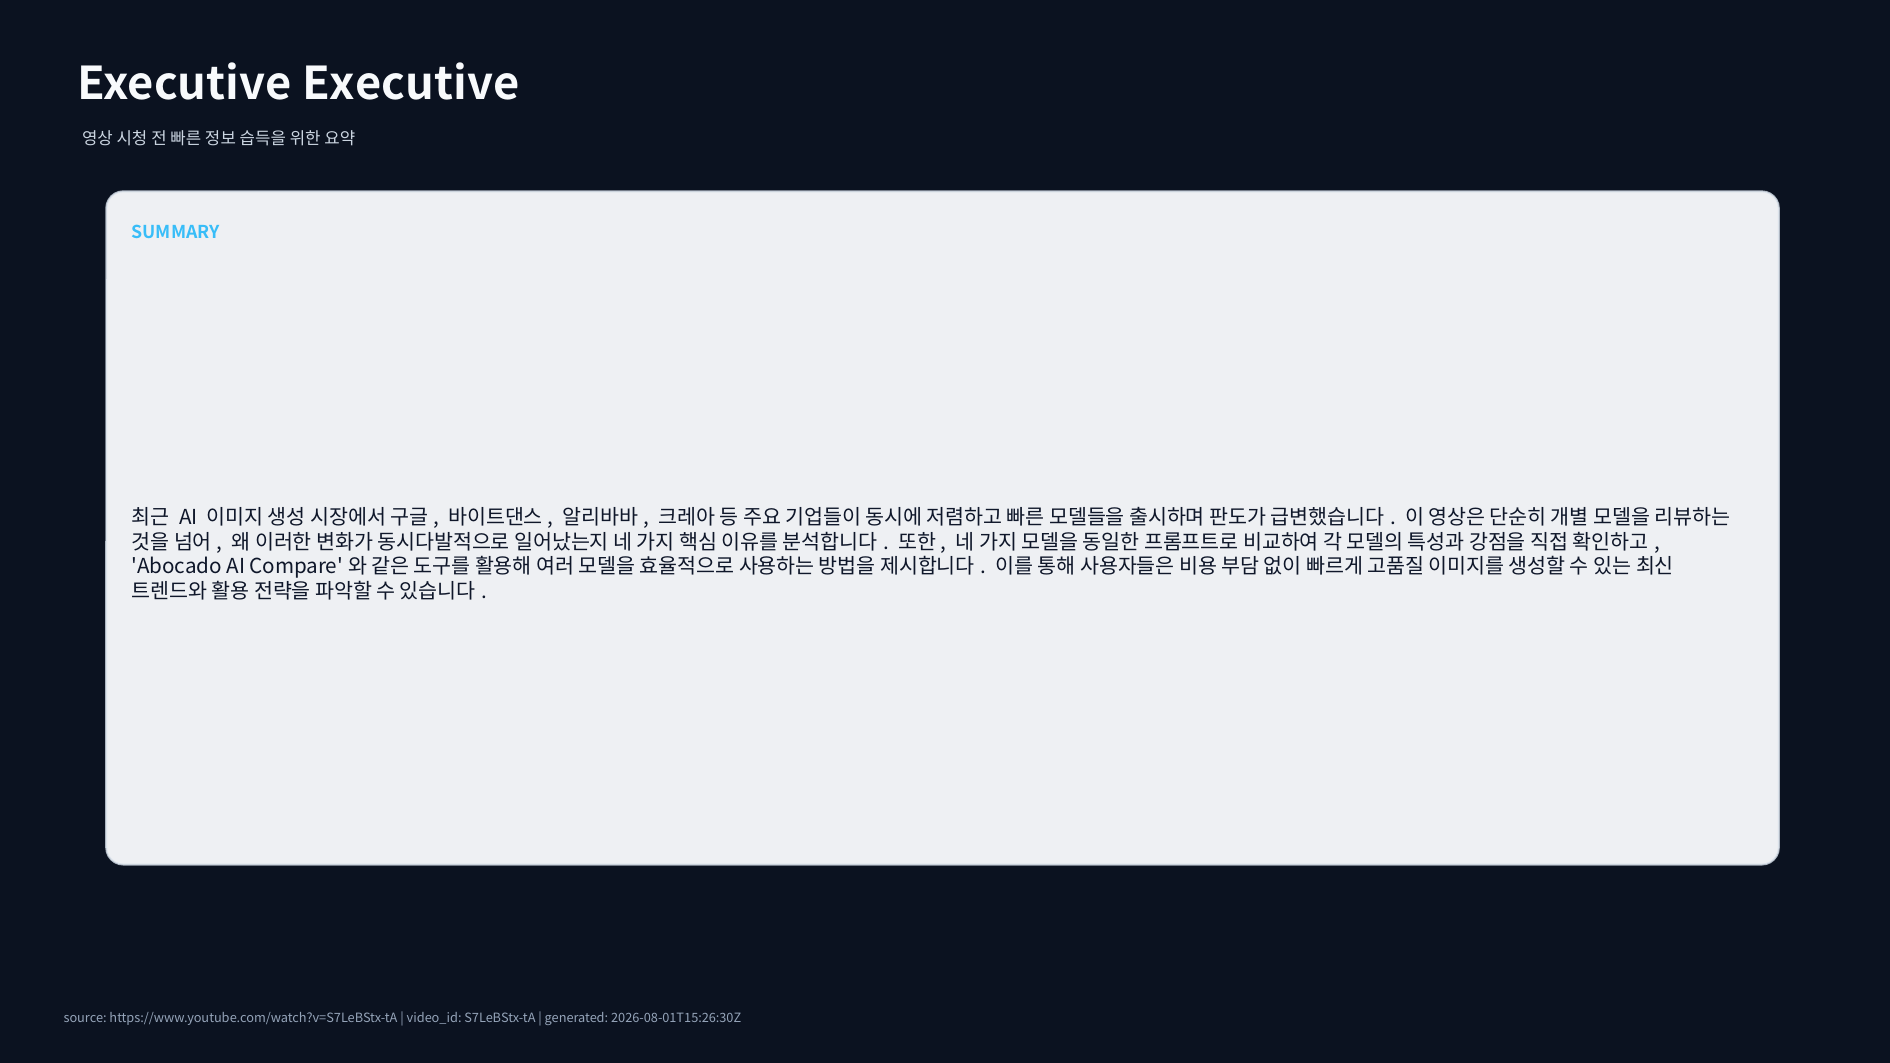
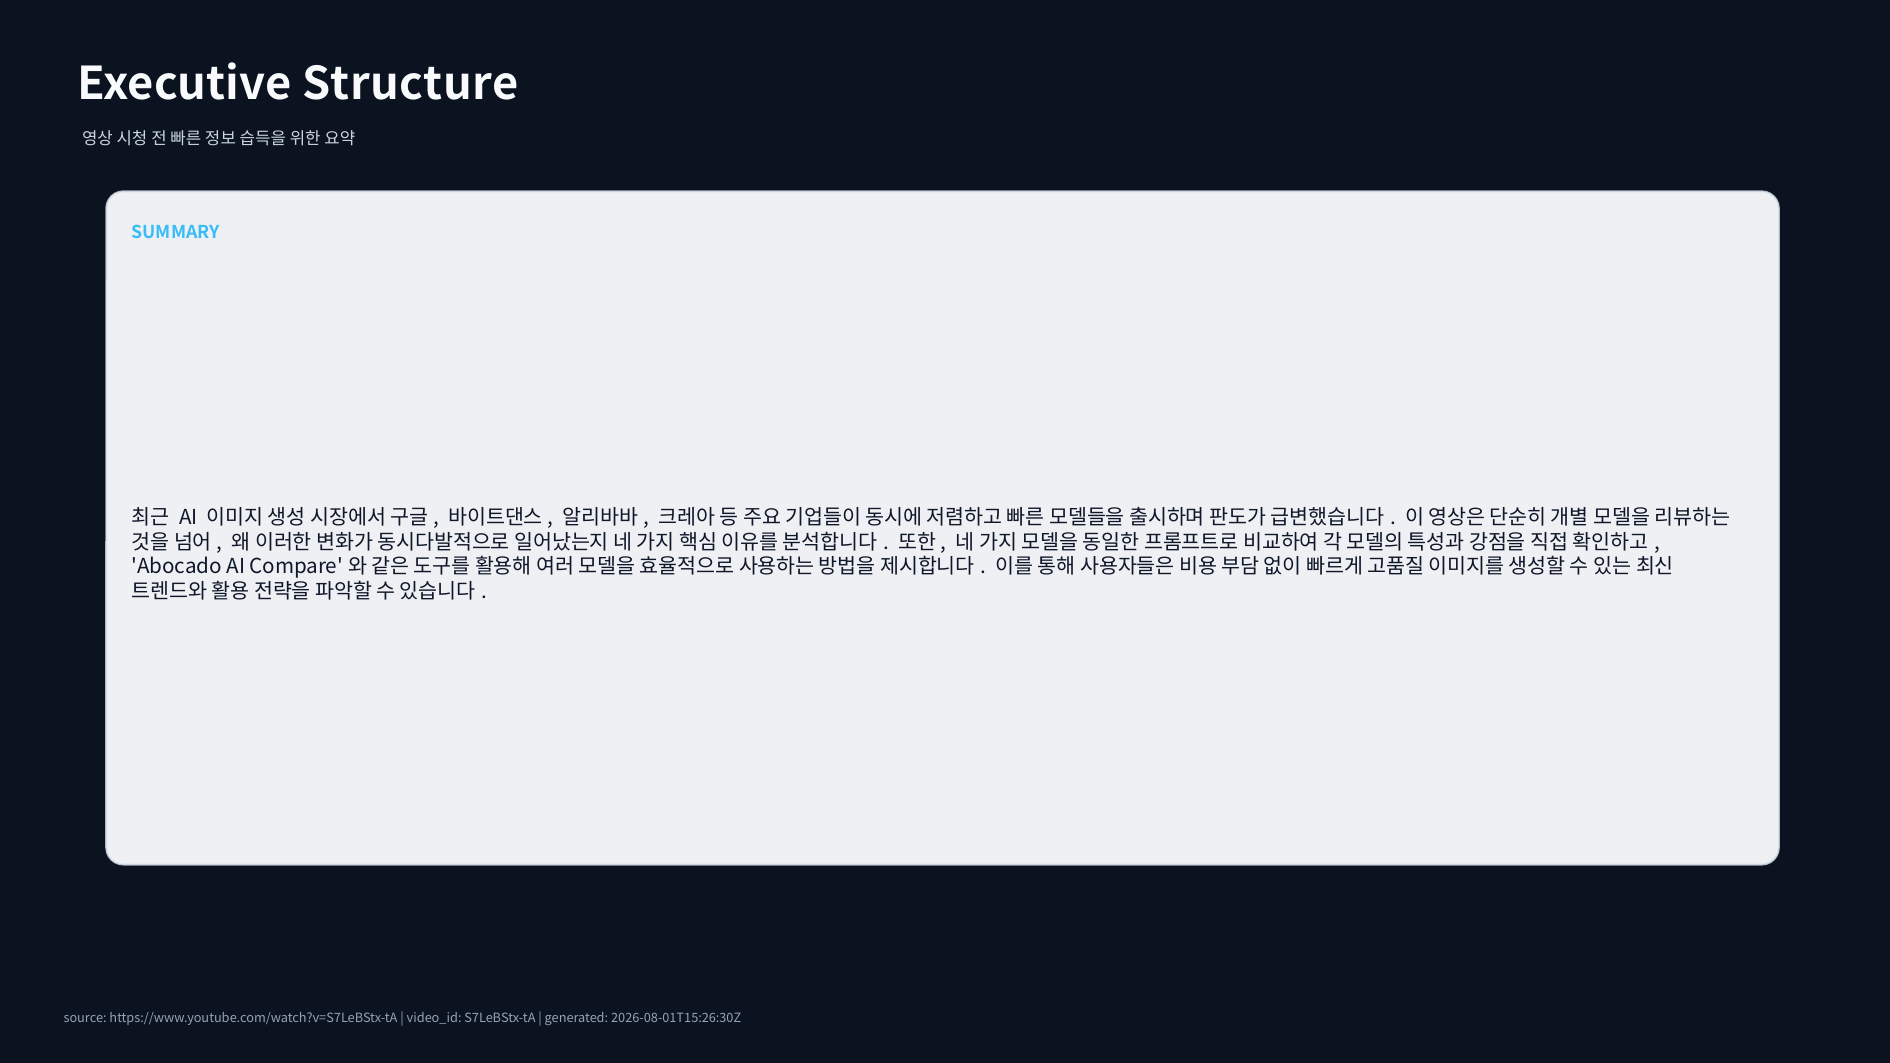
Executive Executive: Executive -> Structure (411, 85)
